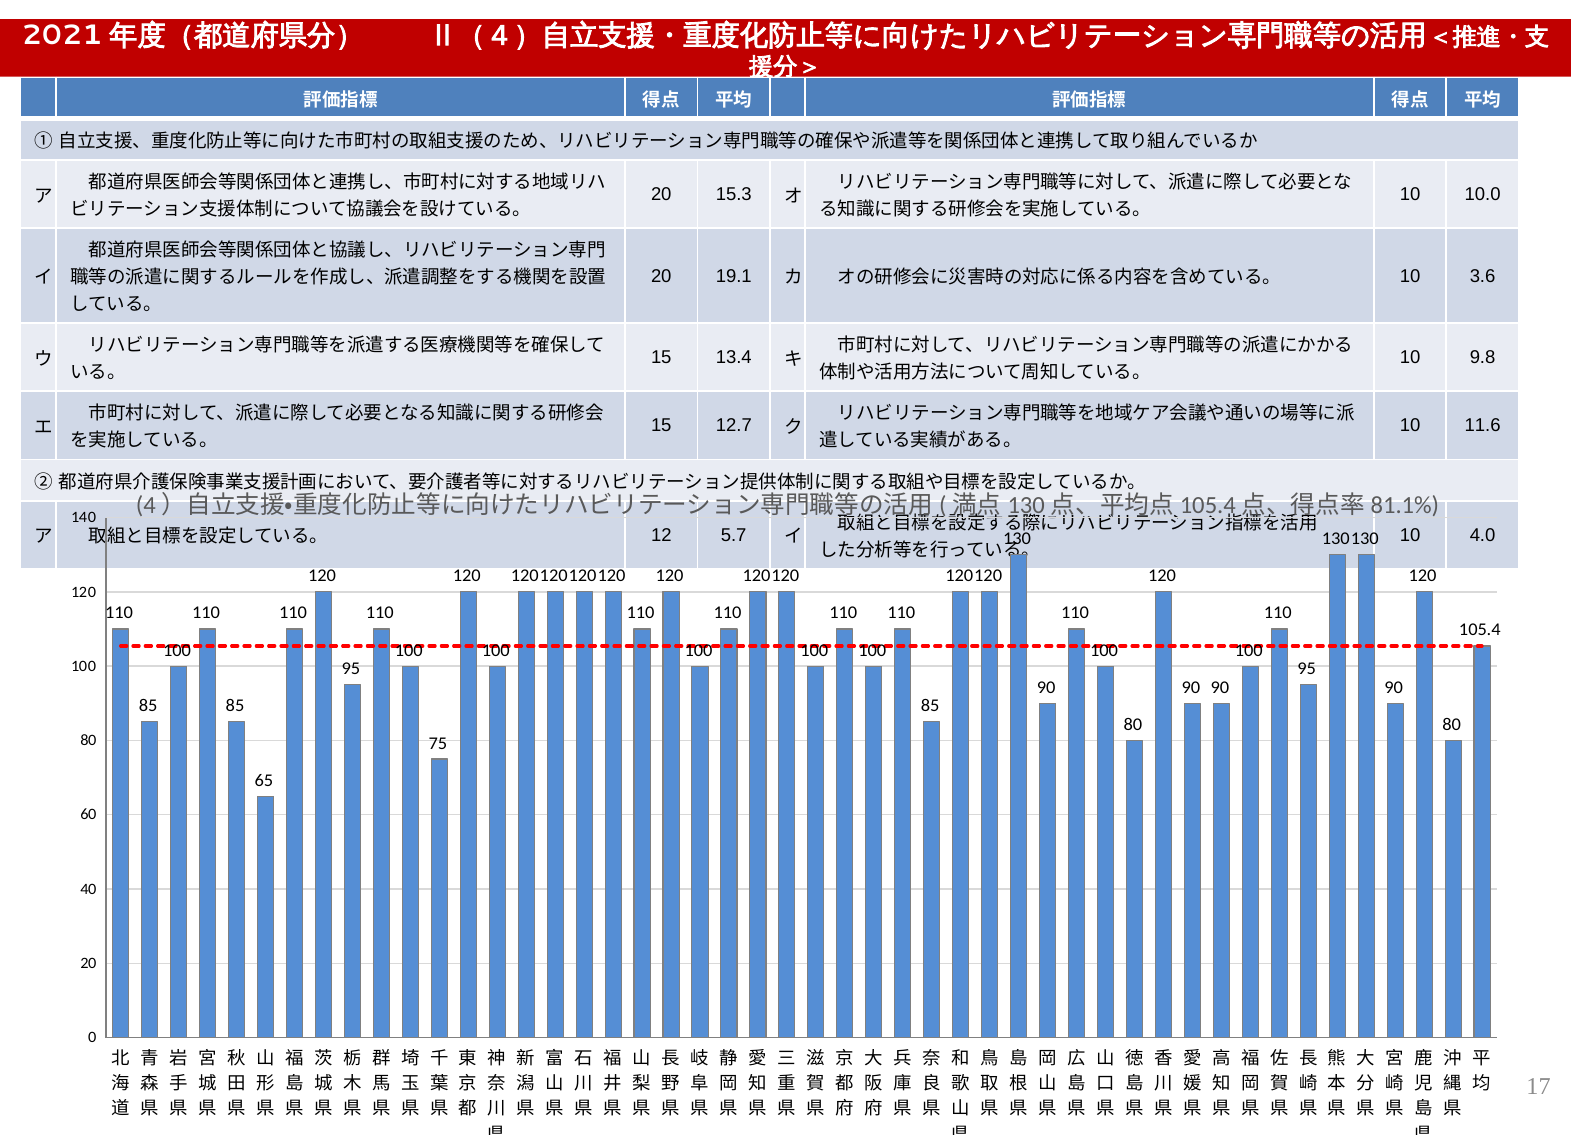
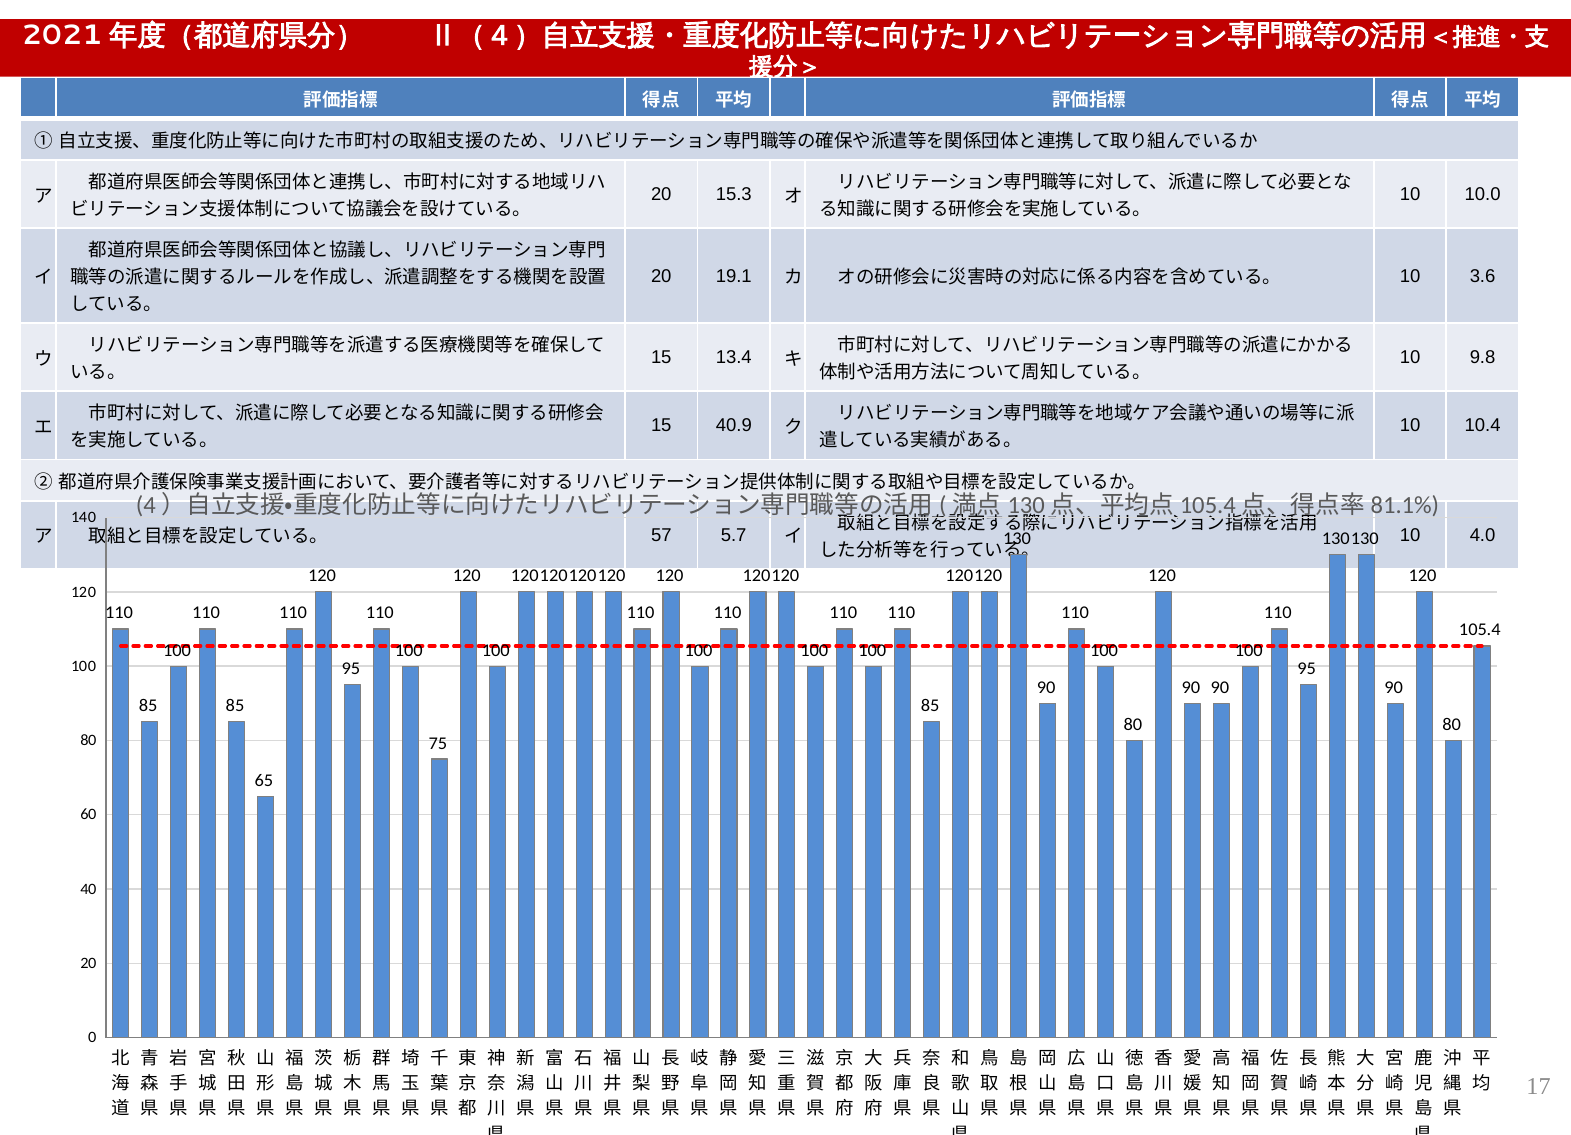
12.7: 12.7 -> 40.9 (734, 426)
11.6: 11.6 -> 10.4 (1483, 426)
12: 12 -> 57 (661, 535)
